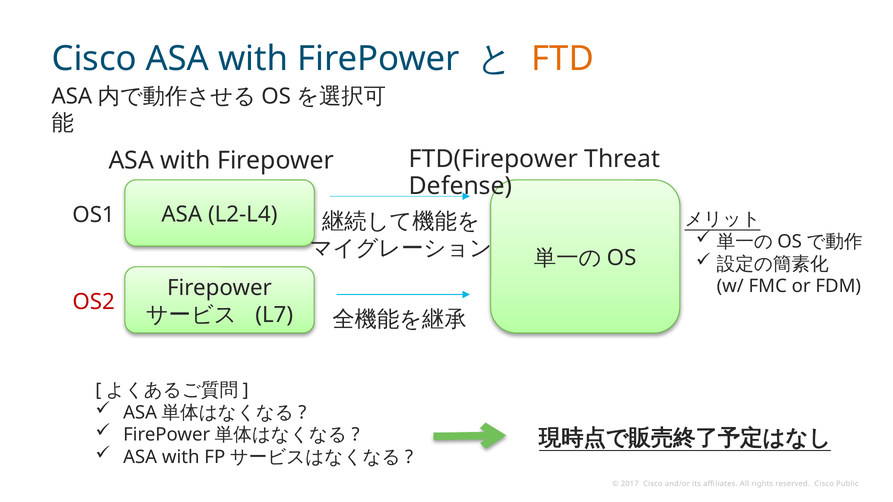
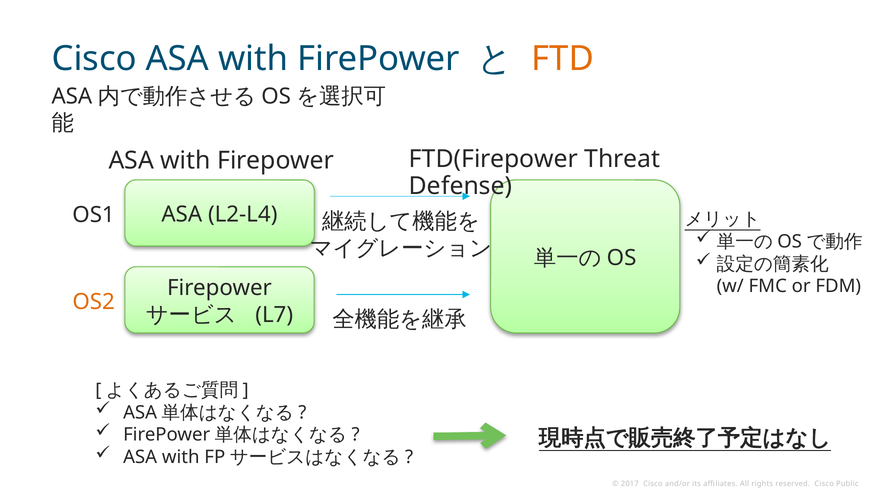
OS2 colour: red -> orange (94, 302)
